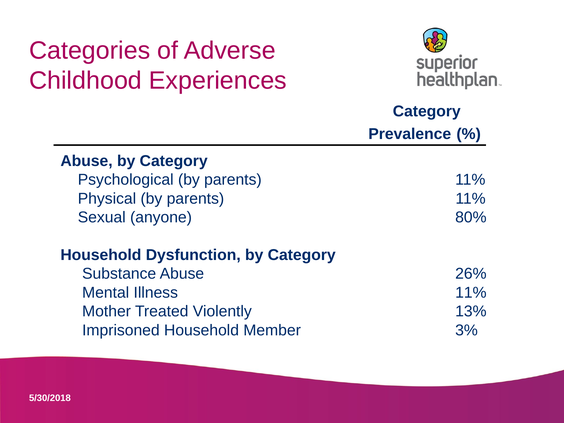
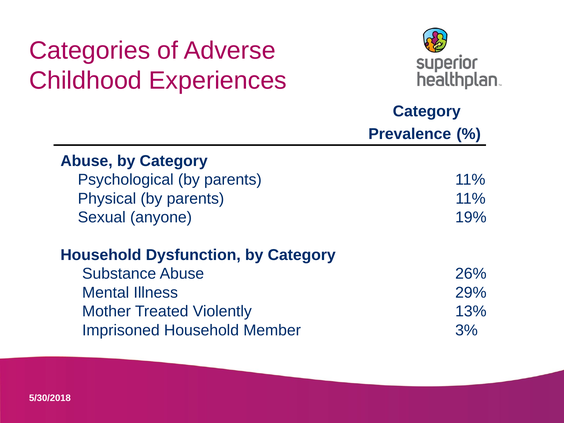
80%: 80% -> 19% (471, 217)
Illness 11%: 11% -> 29% (471, 293)
